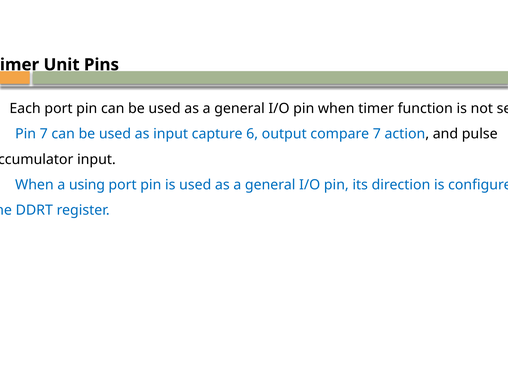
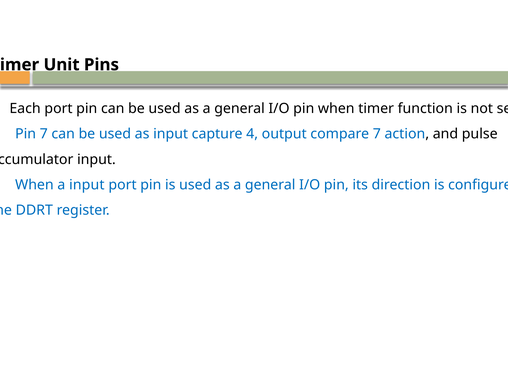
6: 6 -> 4 (252, 134)
a using: using -> input (87, 185)
